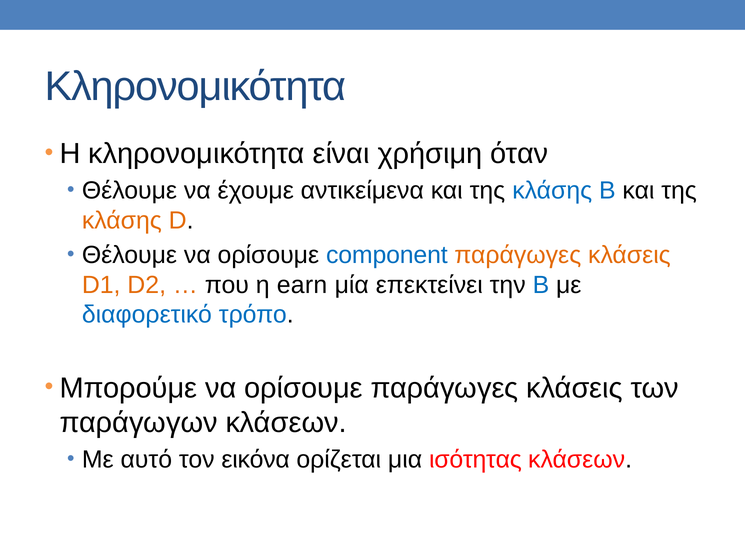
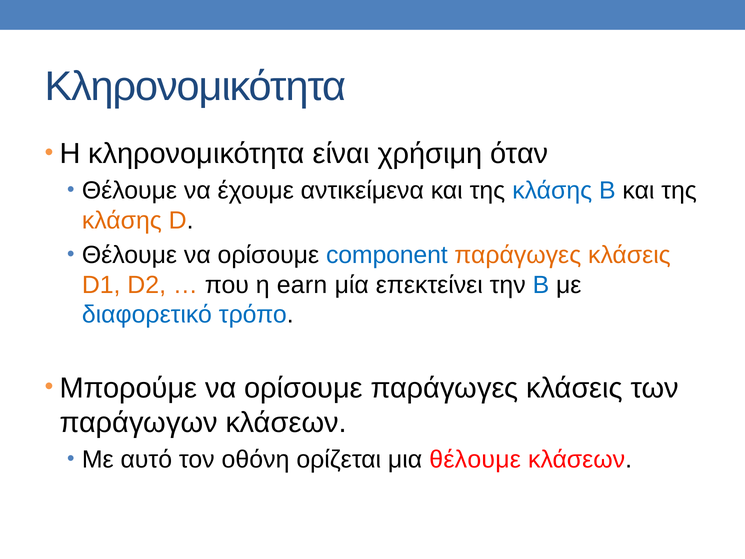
εικόνα: εικόνα -> οθόνη (256, 460)
μια ισότητας: ισότητας -> θέλουμε (475, 460)
